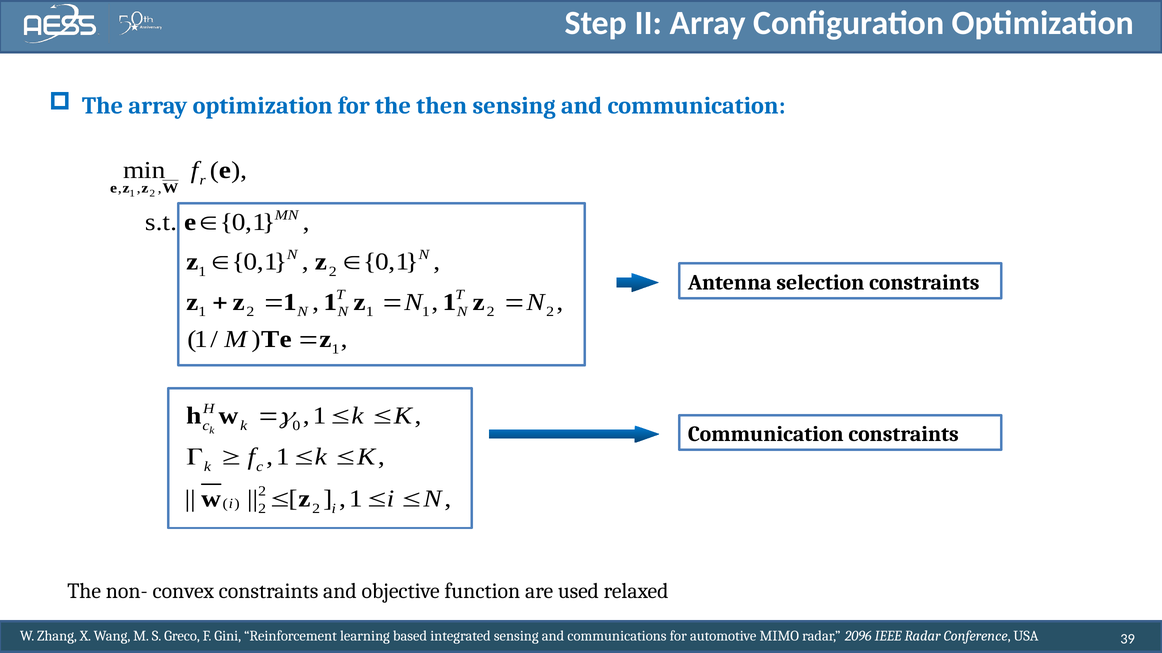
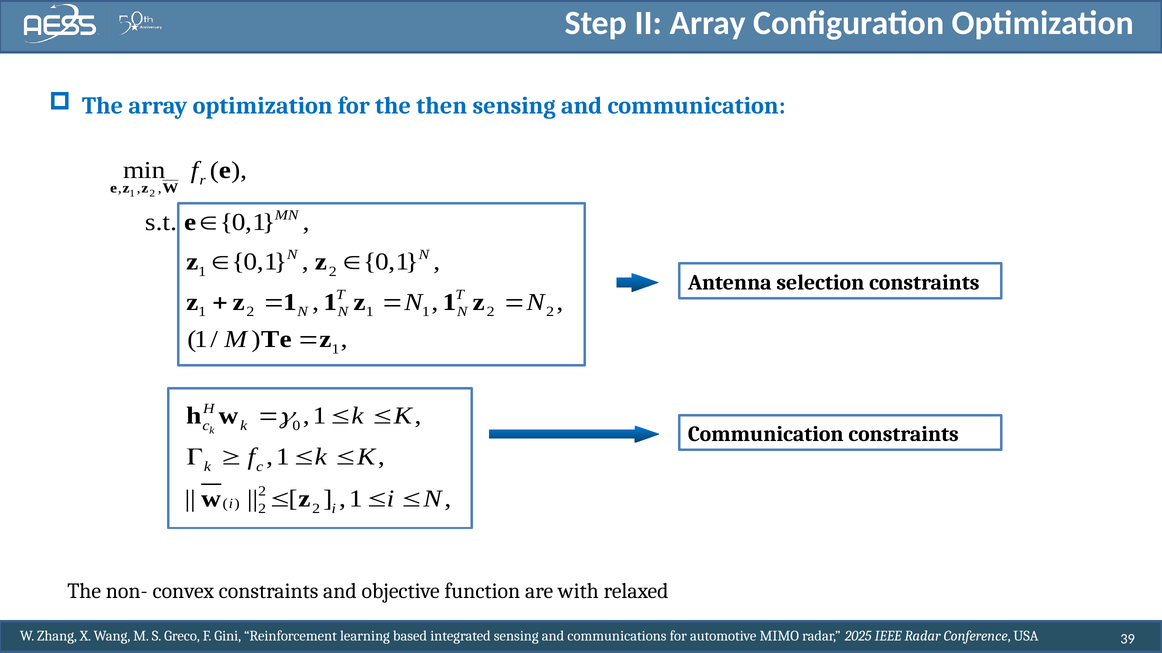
used: used -> with (578, 591)
2096: 2096 -> 2025 (858, 637)
